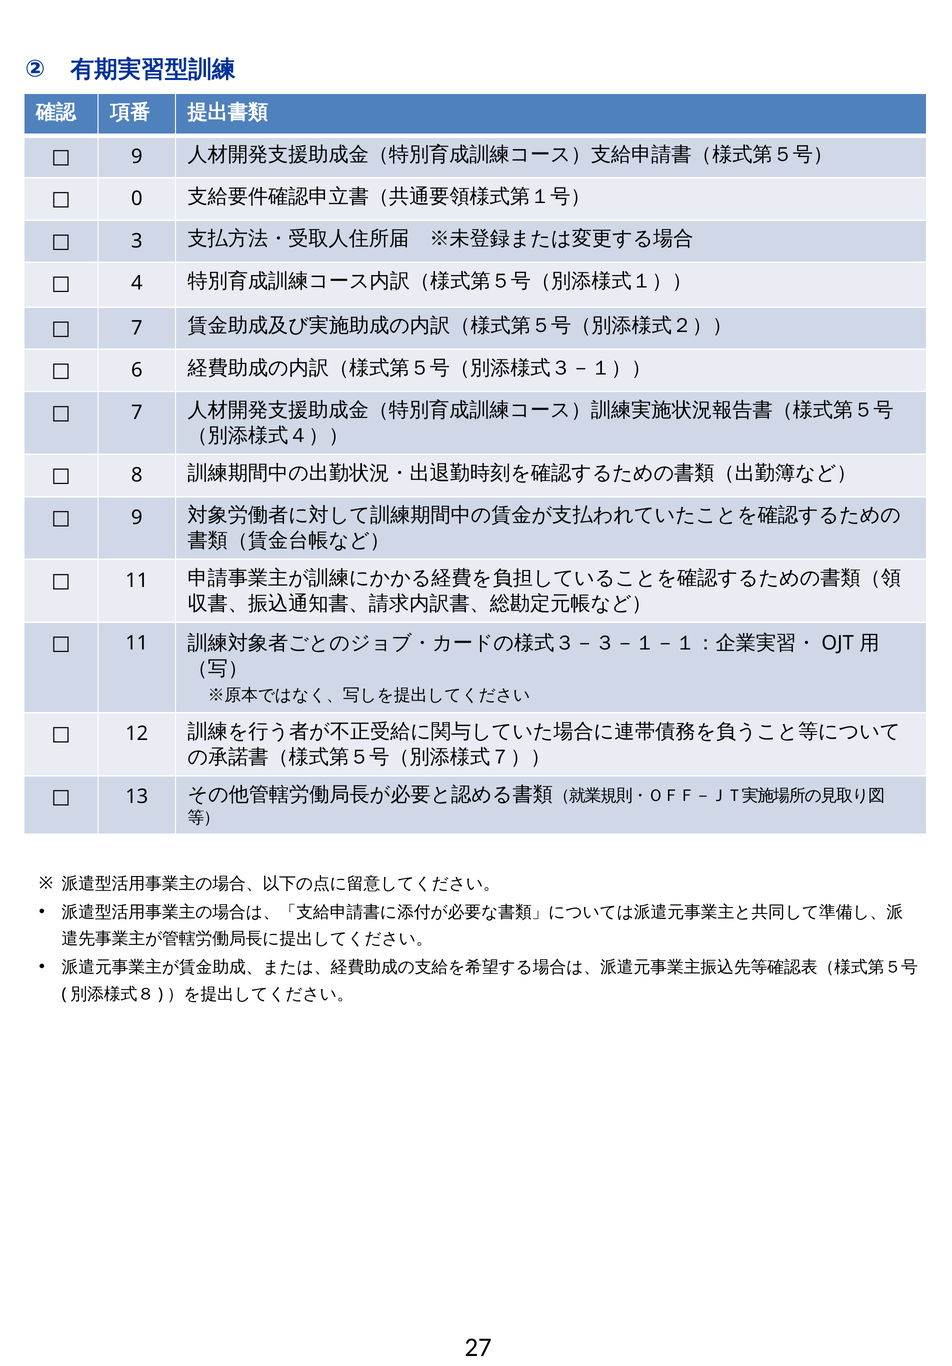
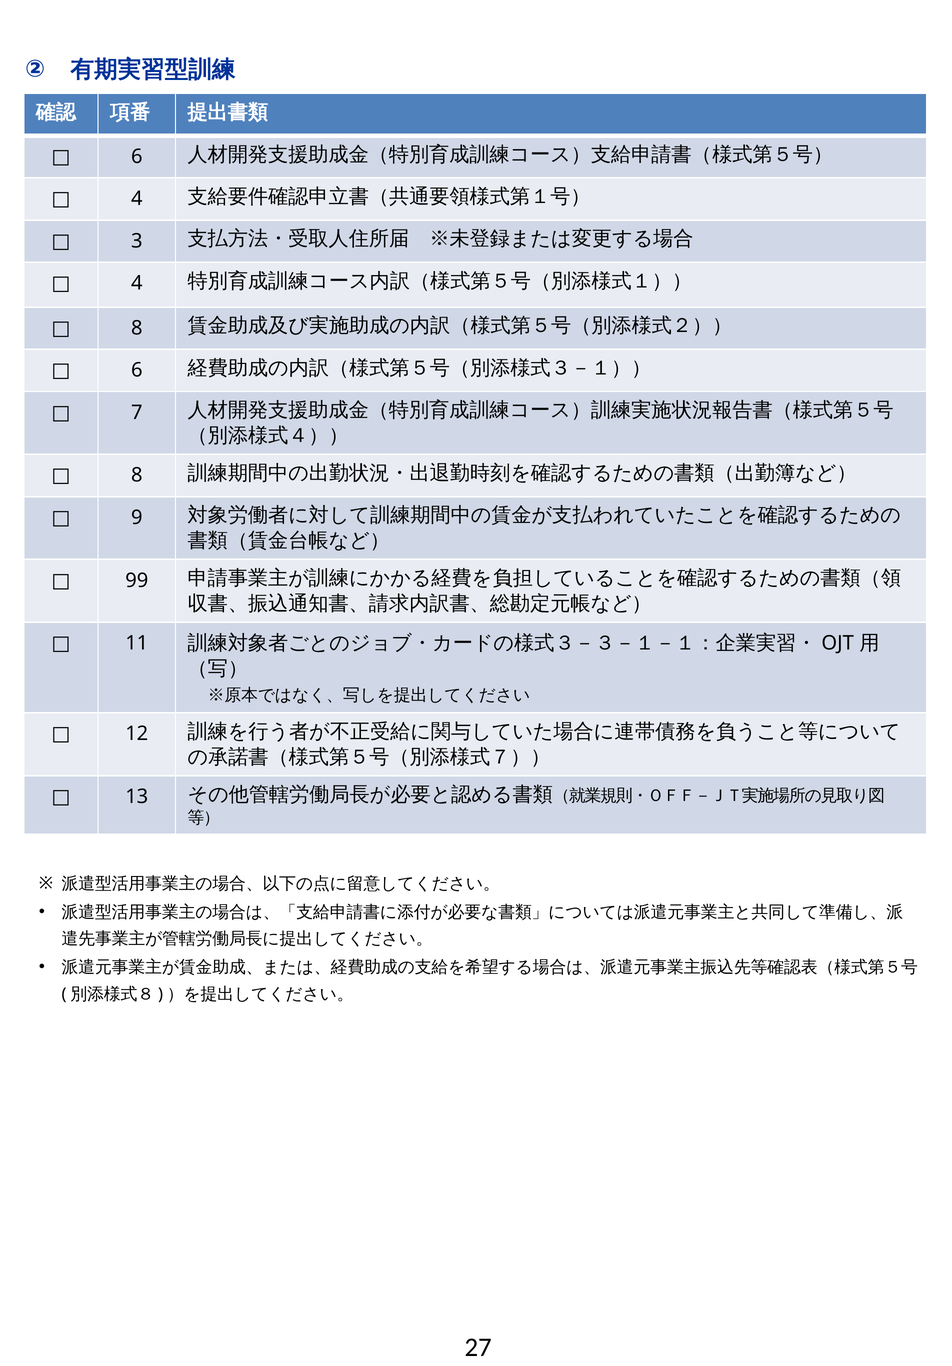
9: 9 -> 6 (137, 157)
0: 0 -> 4 (137, 199)
7: 7 -> 8 (137, 328)
11: 11 -> 99 (137, 580)
